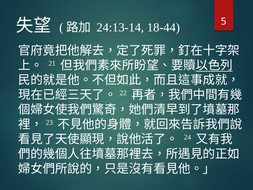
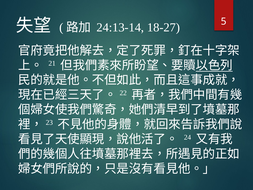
18-44: 18-44 -> 18-27 (164, 27)
